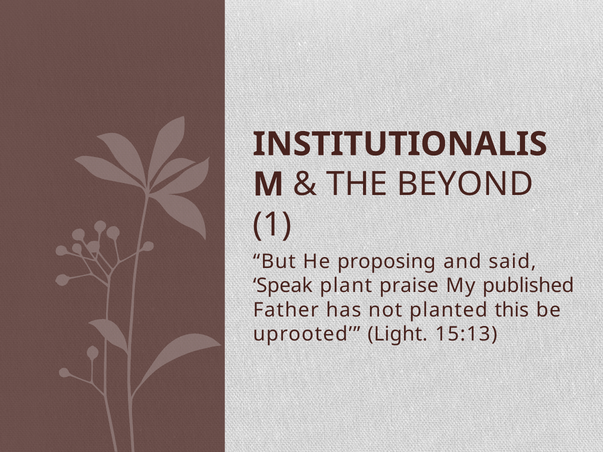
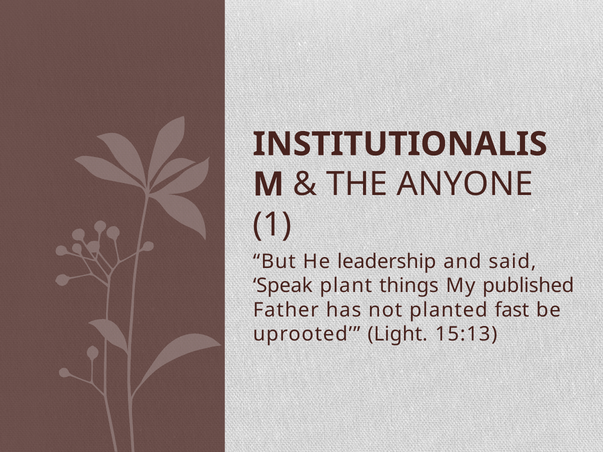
BEYOND: BEYOND -> ANYONE (465, 184)
proposing: proposing -> leadership (387, 262)
praise: praise -> things (409, 286)
this: this -> fast (512, 310)
